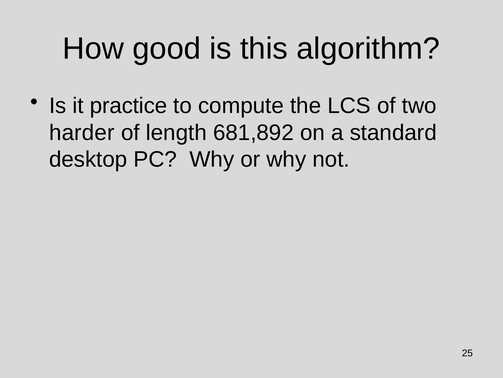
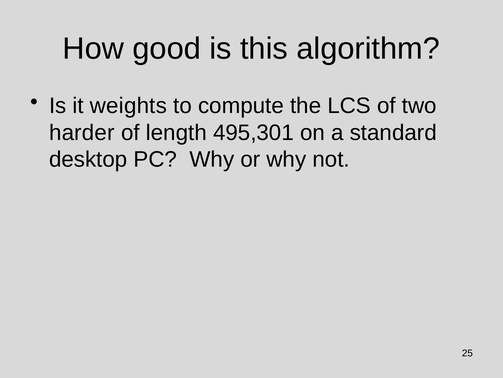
practice: practice -> weights (128, 106)
681,892: 681,892 -> 495,301 (253, 132)
